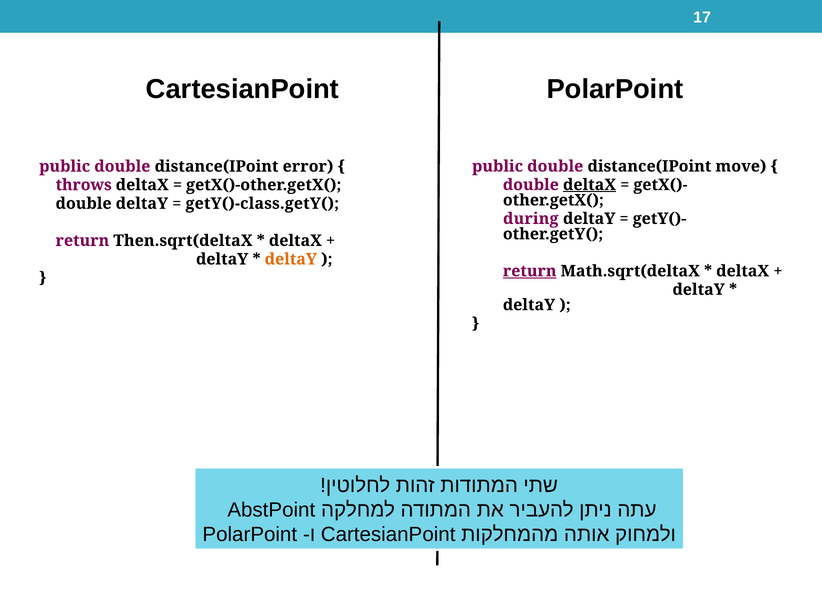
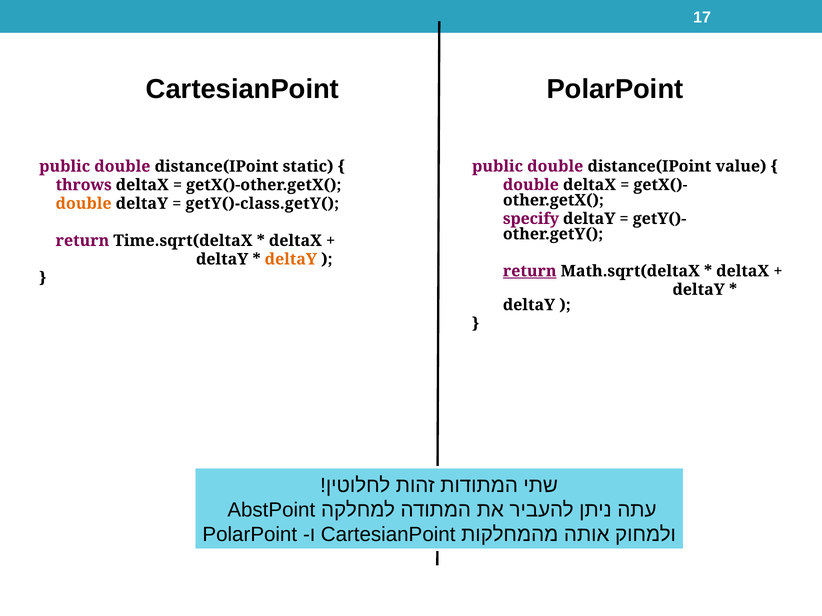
error: error -> static (308, 167)
move: move -> value (741, 166)
deltaX underline: present -> none (590, 185)
double colour: black -> orange (84, 204)
during: during -> specify (531, 219)
Then.sqrt(deltaX: Then.sqrt(deltaX -> Time.sqrt(deltaX (183, 241)
